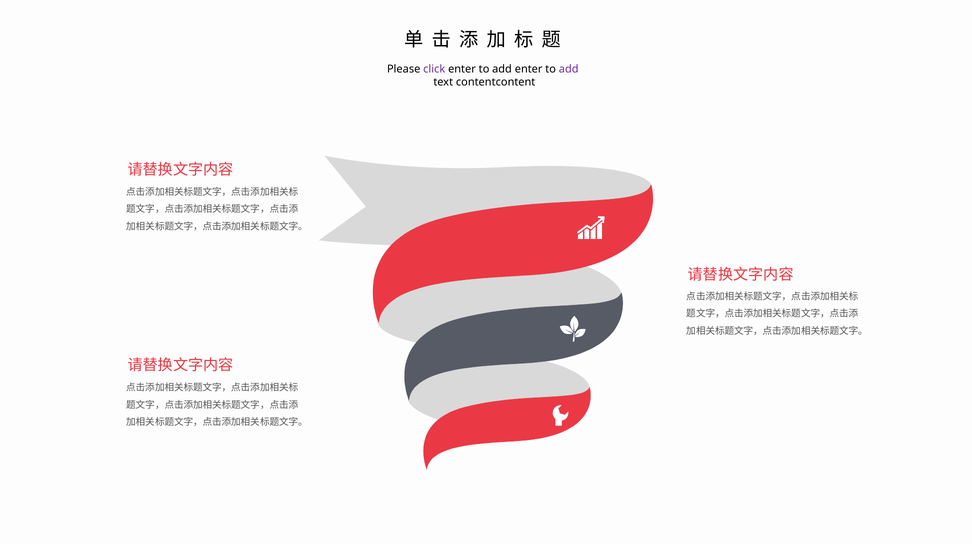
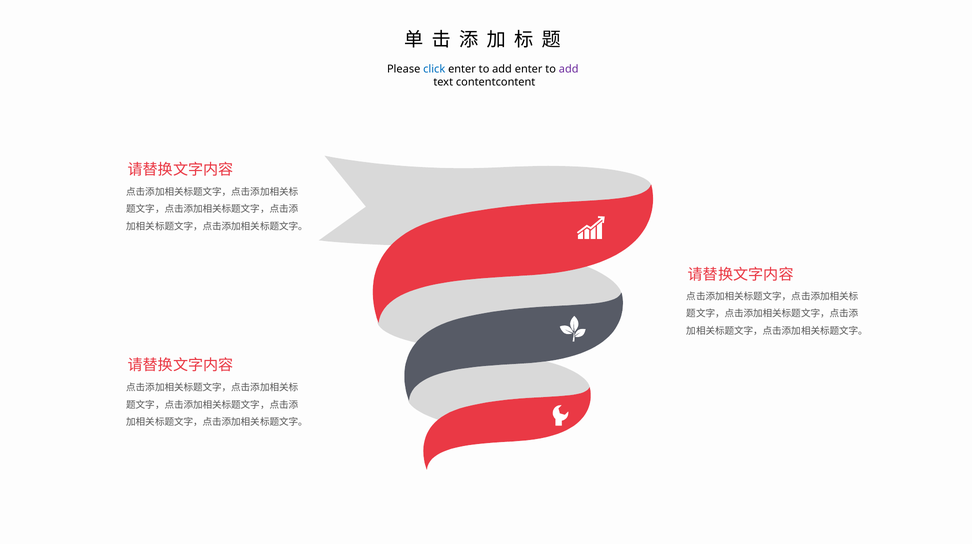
click colour: purple -> blue (434, 69)
